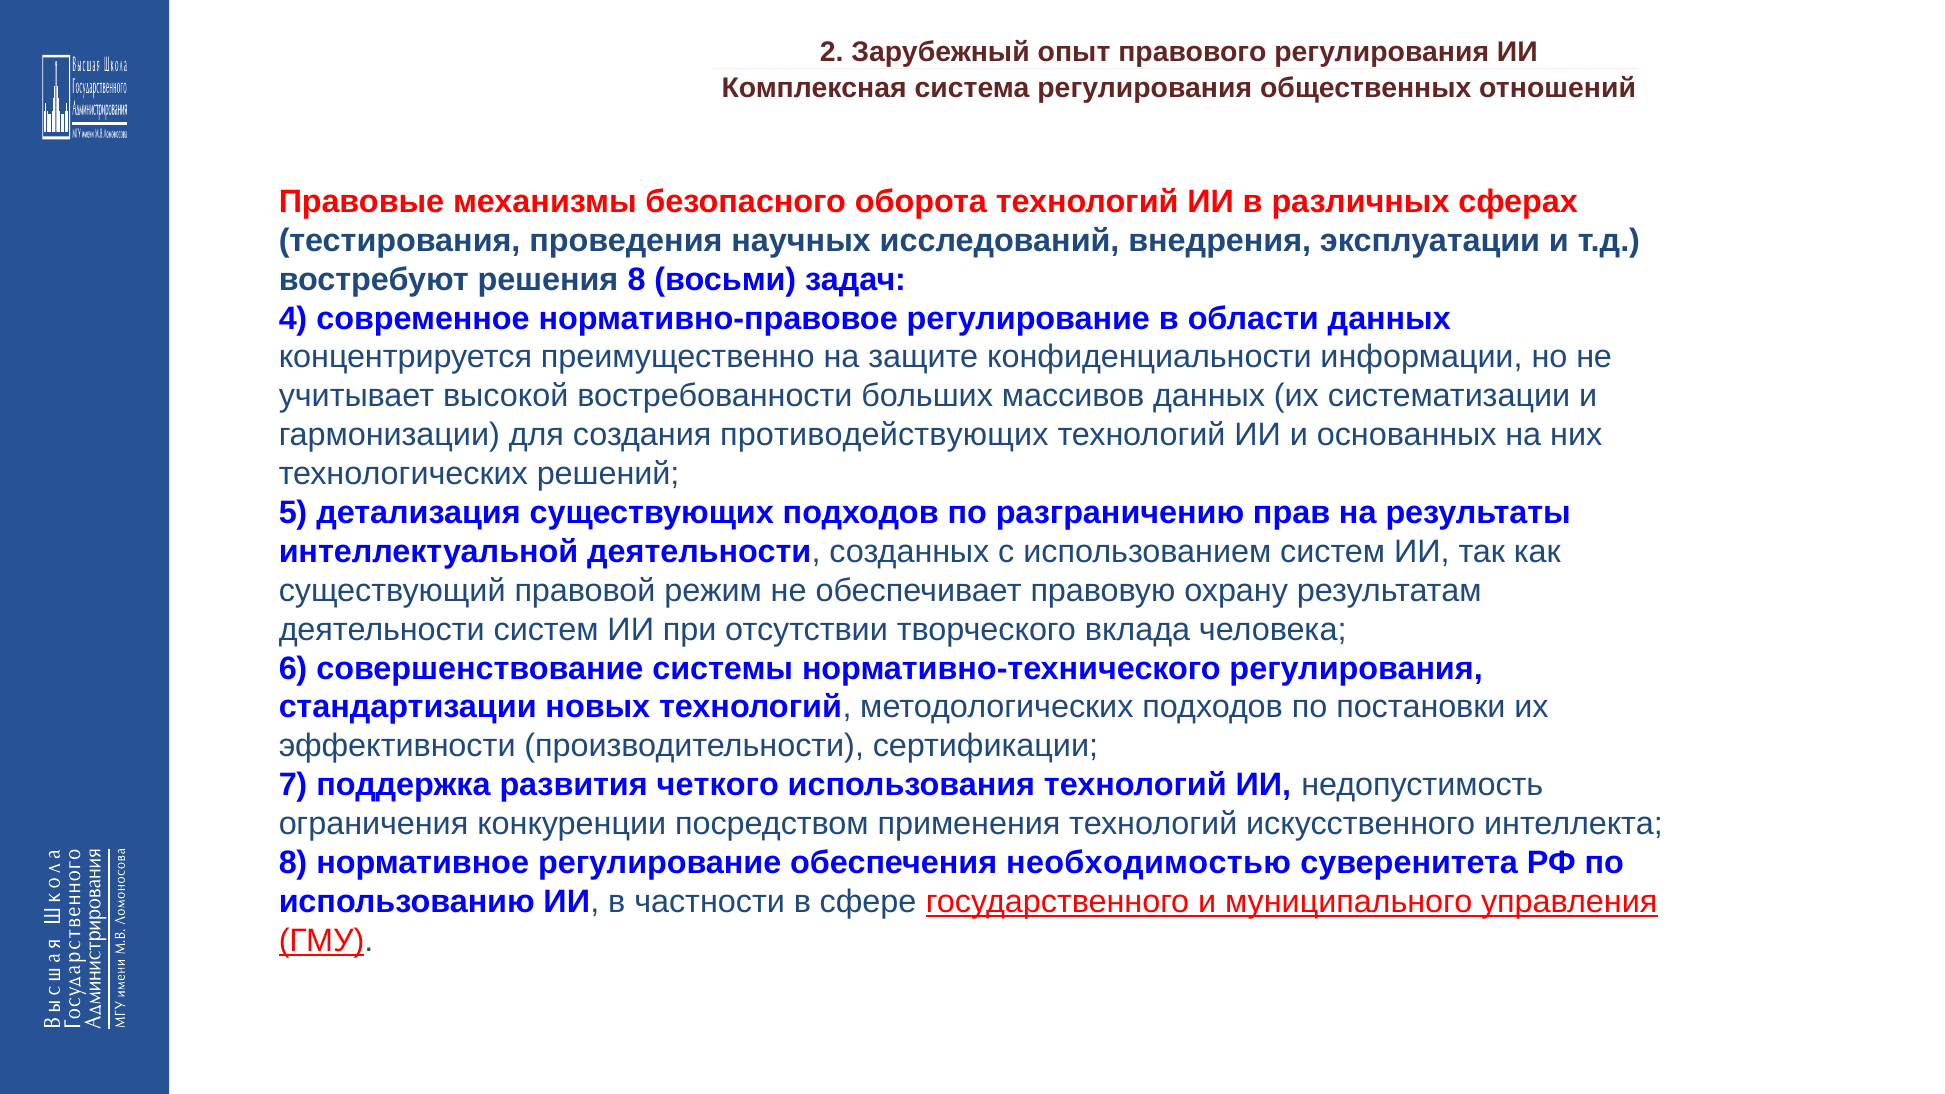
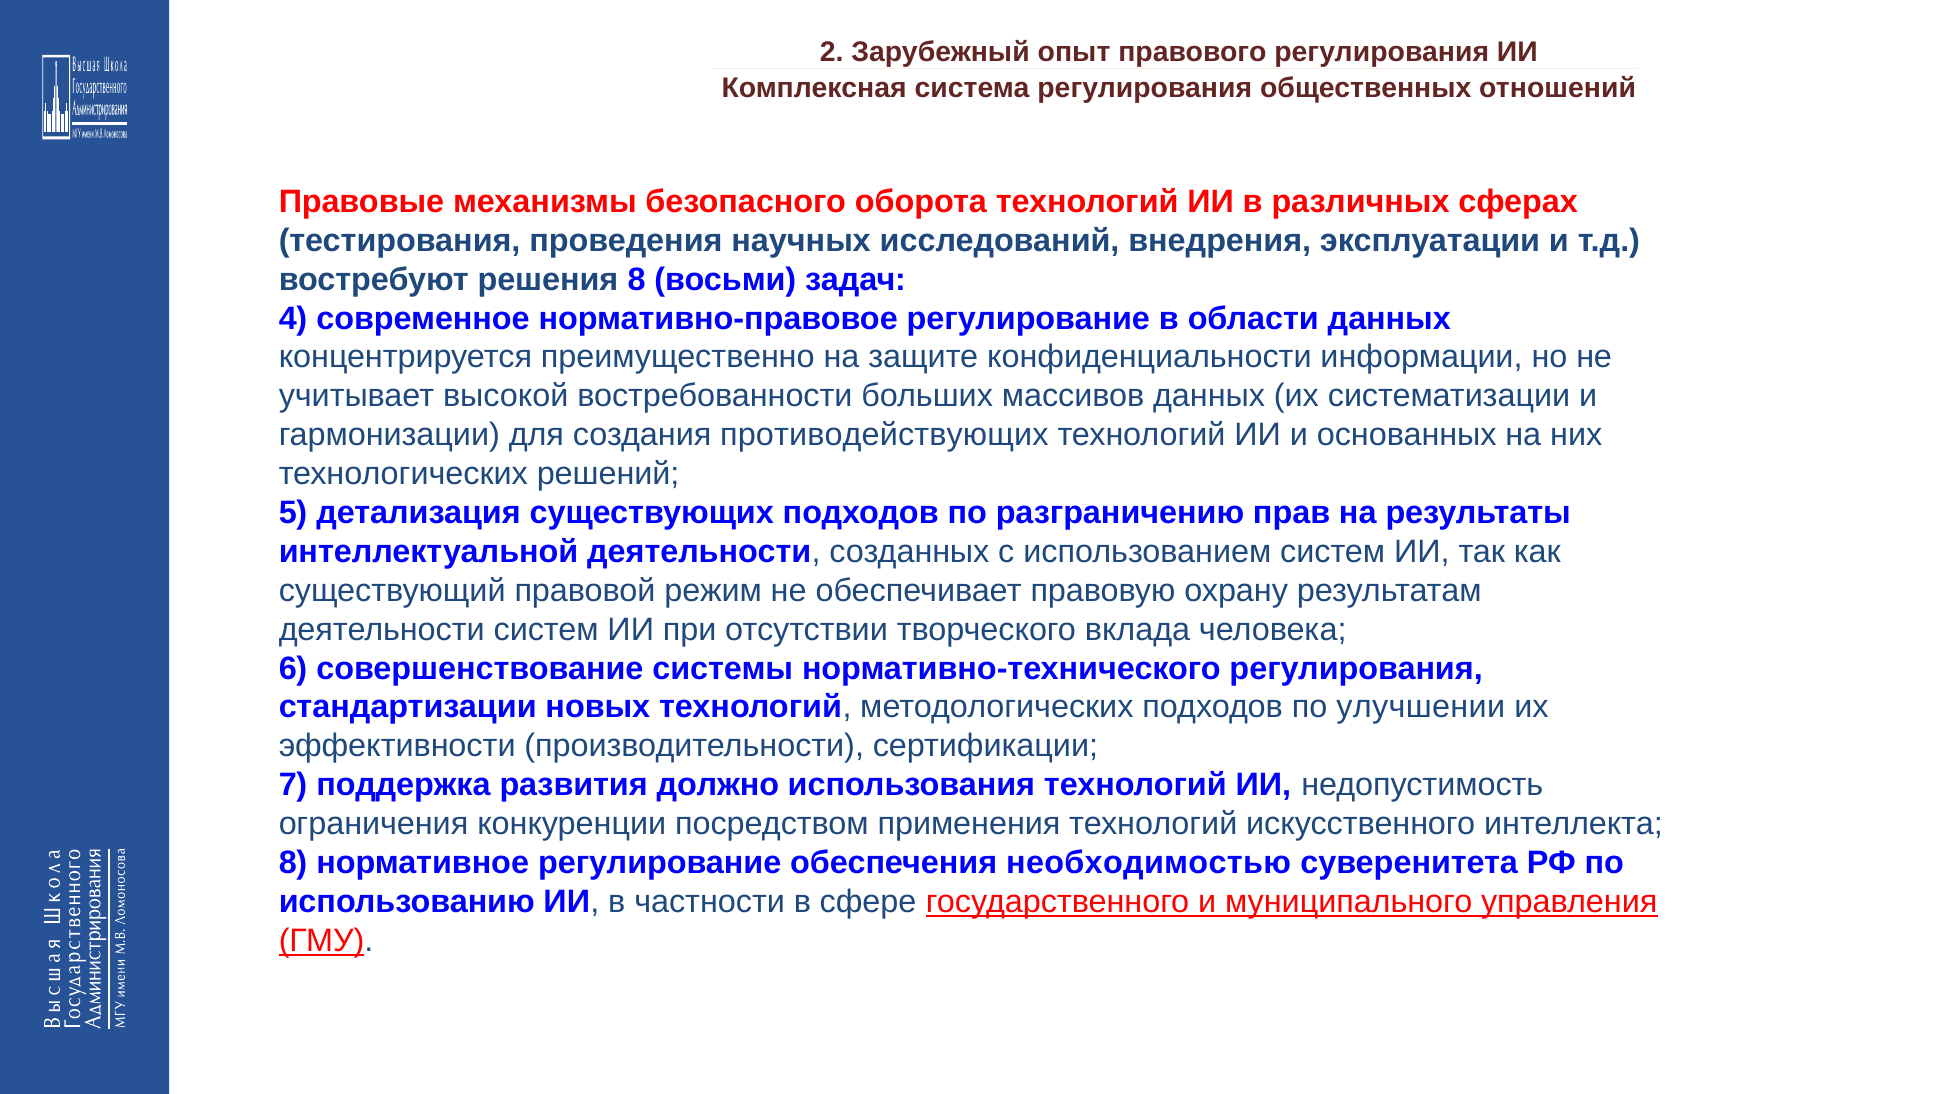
постановки: постановки -> улучшении (1421, 707)
четкого: четкого -> должно (718, 785)
